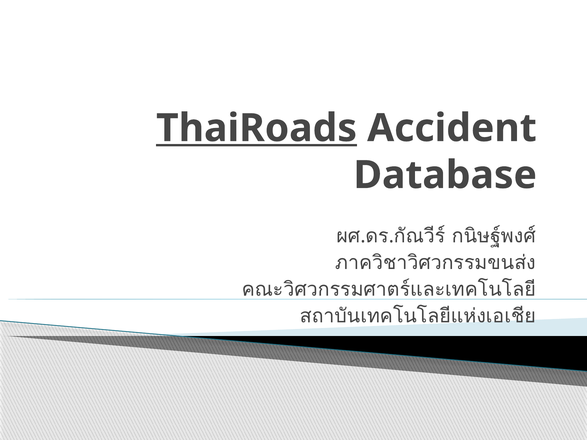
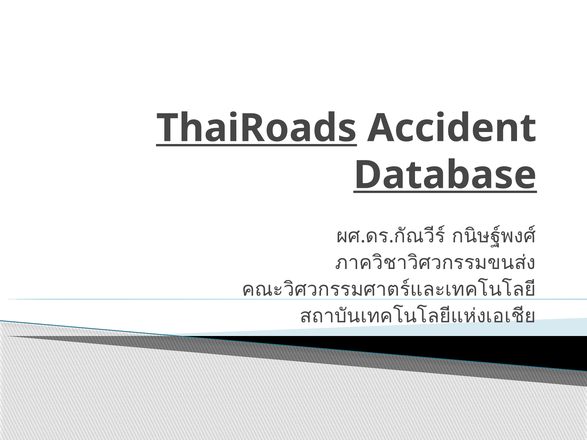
Database underline: none -> present (445, 175)
